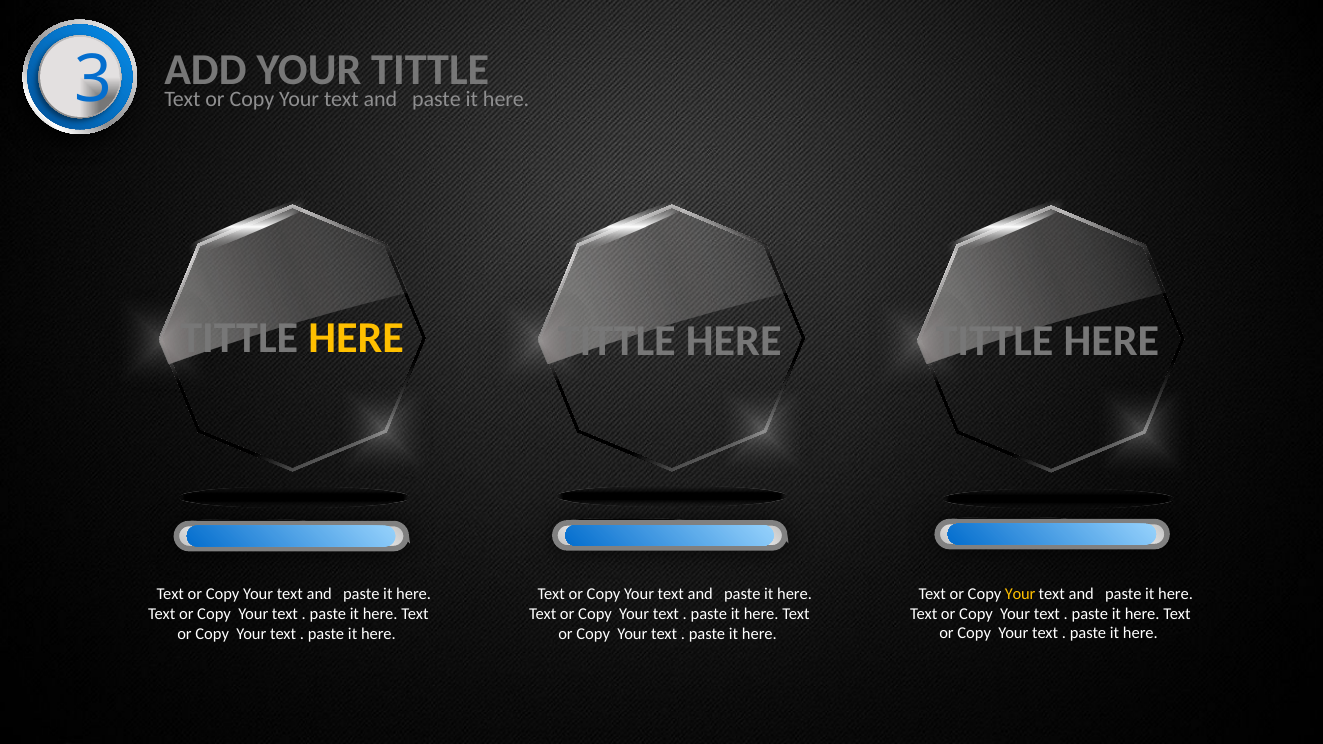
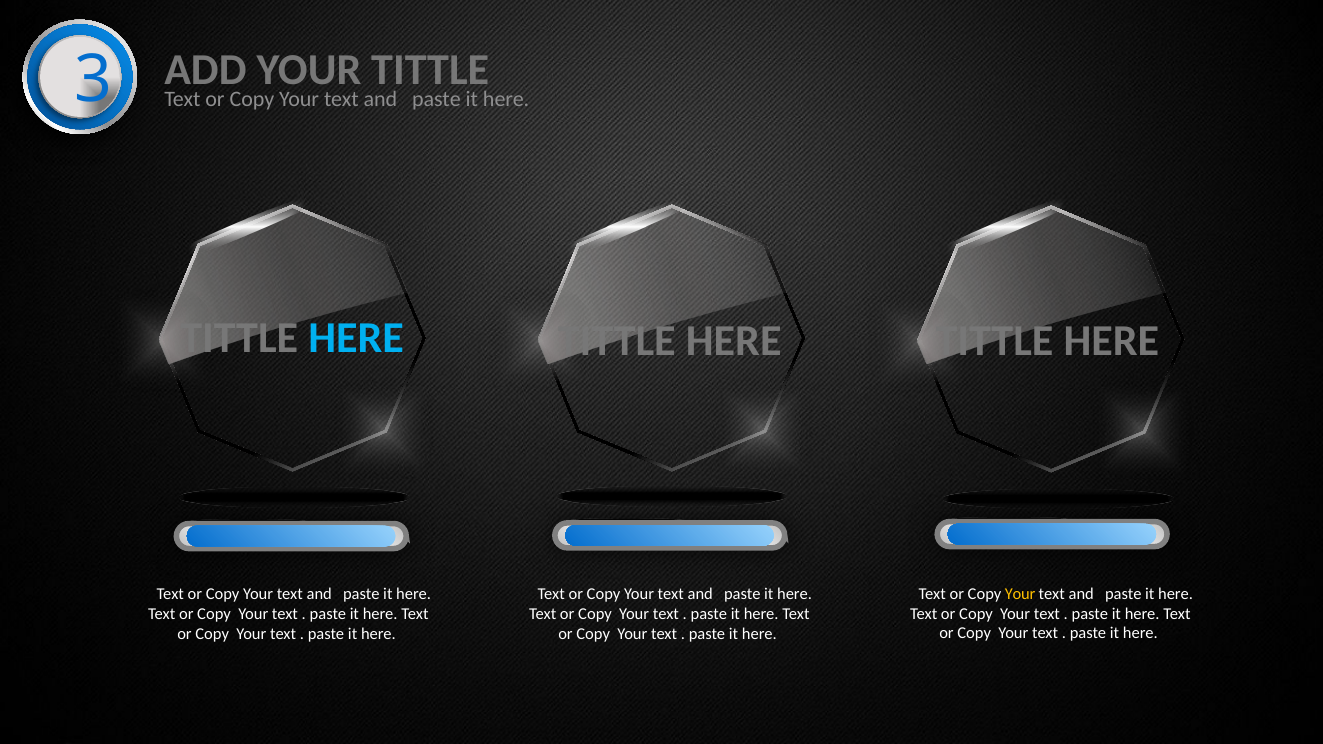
HERE colour: yellow -> light blue (356, 338)
